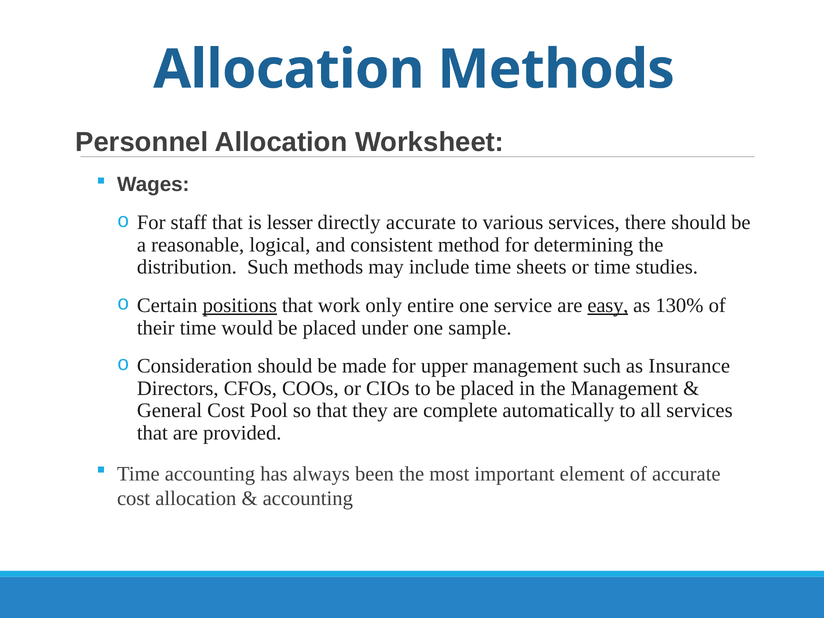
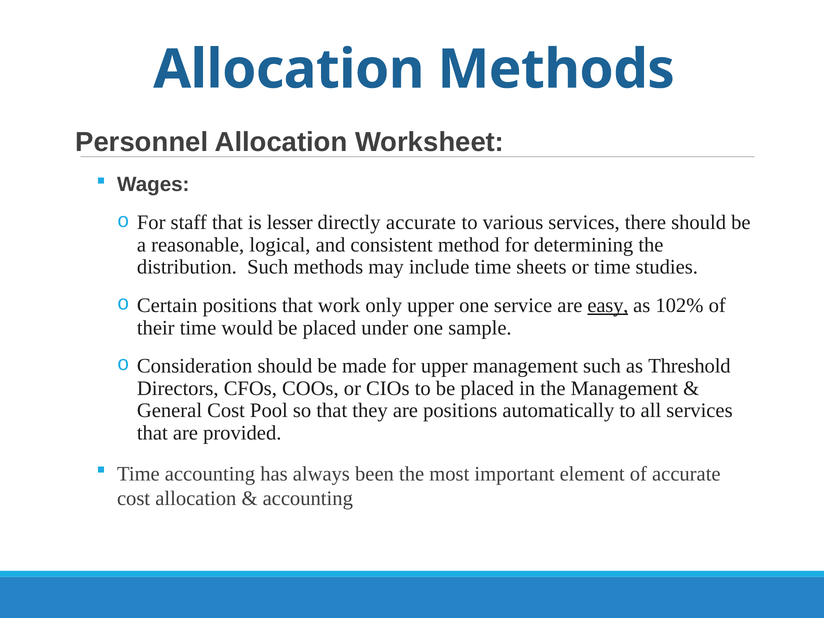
positions underline: present -> none (240, 305)
only entire: entire -> upper (431, 305)
130%: 130% -> 102% (679, 305)
Insurance: Insurance -> Threshold (689, 366)
are complete: complete -> positions (460, 411)
